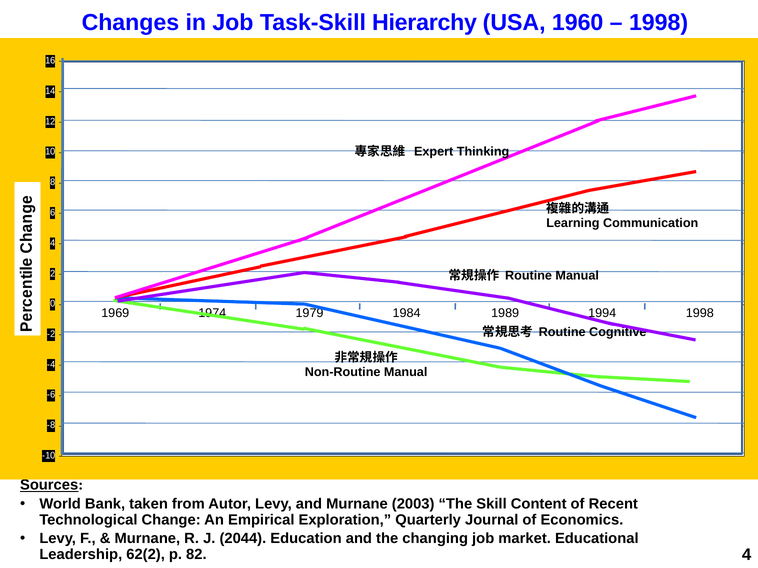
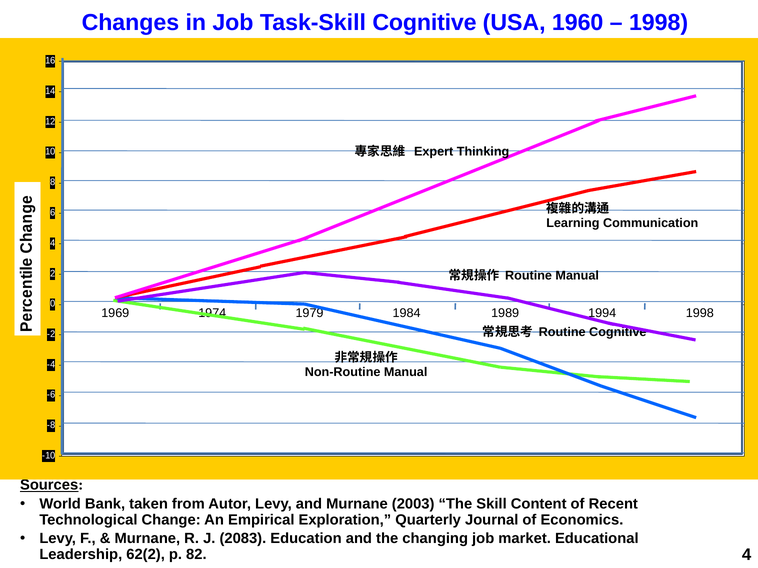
Task-Skill Hierarchy: Hierarchy -> Cognitive (424, 22)
2044: 2044 -> 2083 (243, 539)
